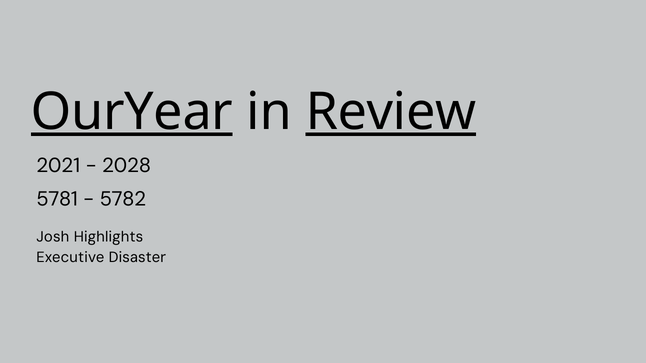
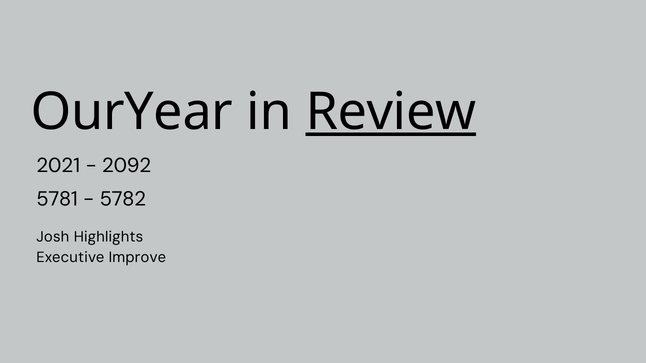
OurYear underline: present -> none (132, 112)
2028: 2028 -> 2092 (127, 166)
Disaster: Disaster -> Improve (137, 258)
